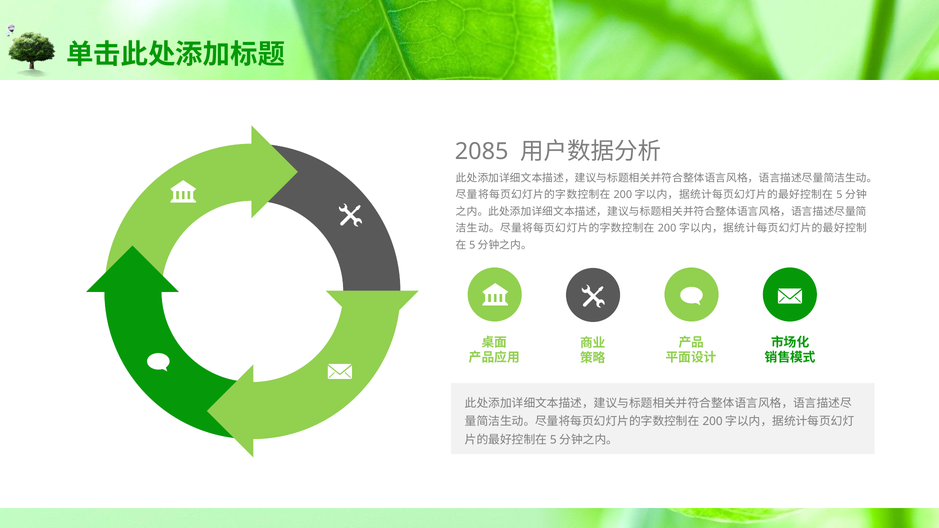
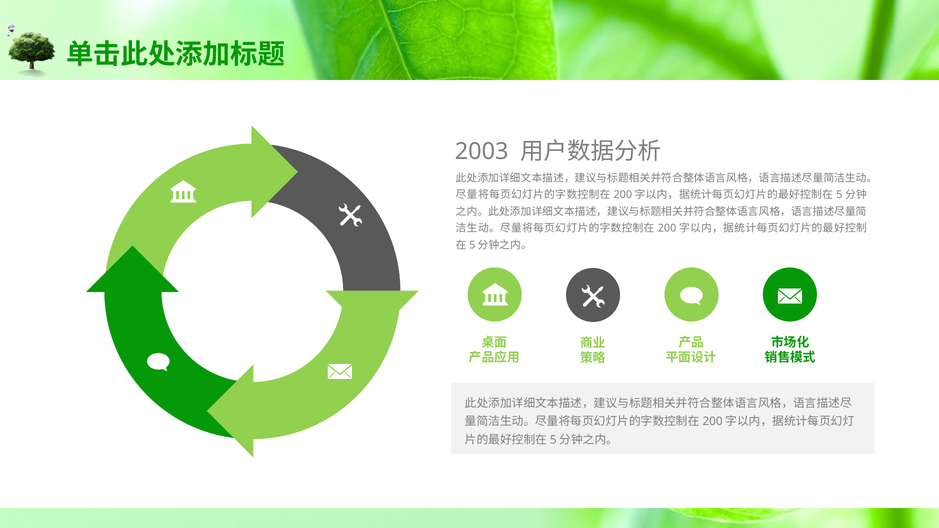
2085: 2085 -> 2003 (482, 152)
